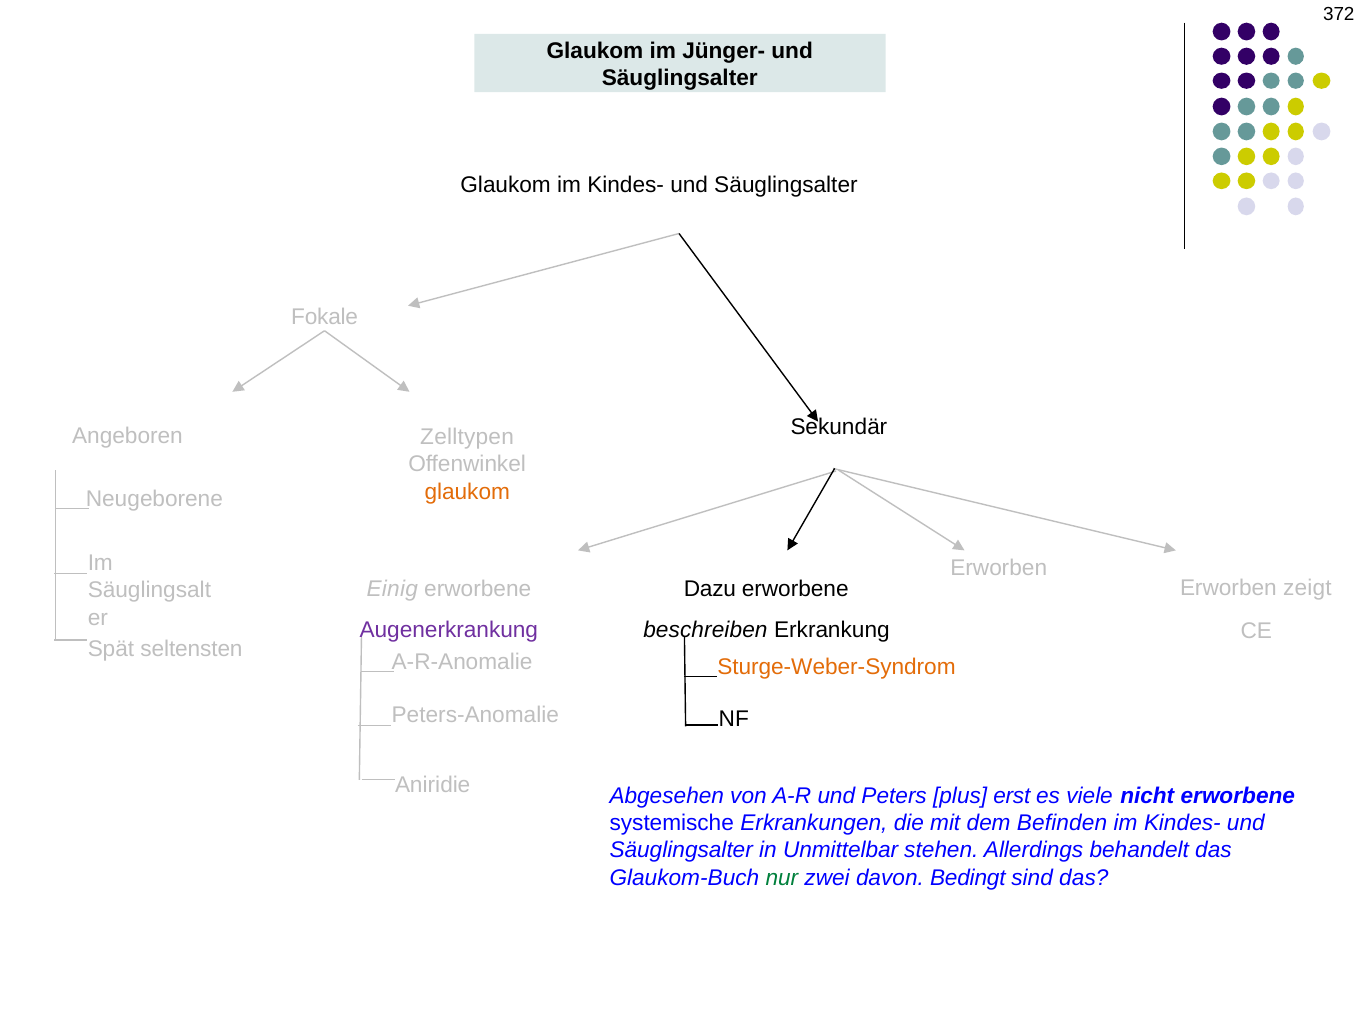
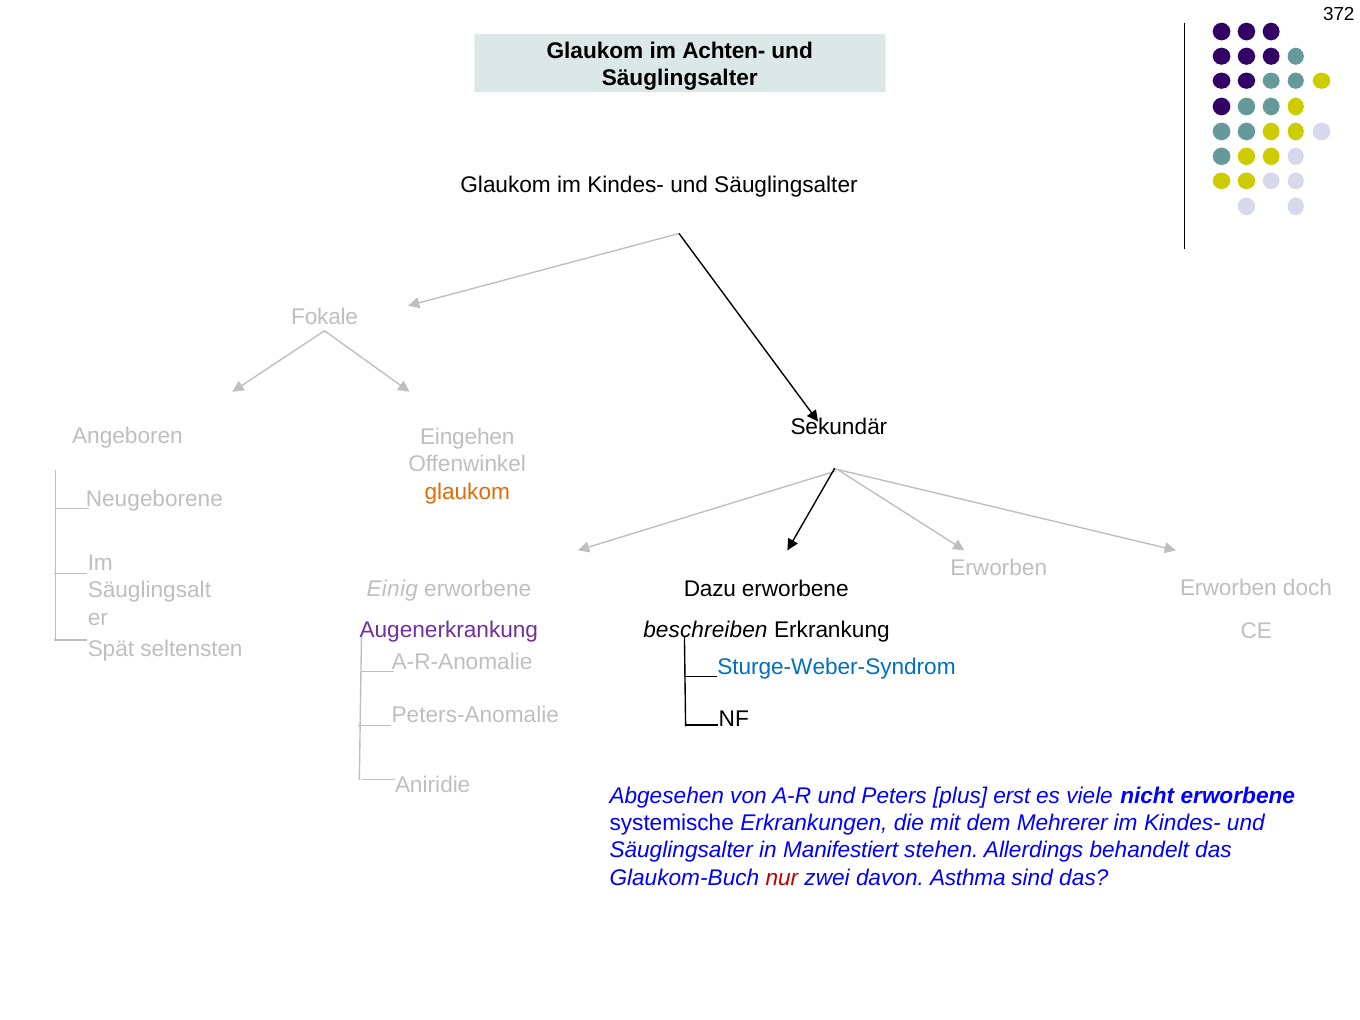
Jünger-: Jünger- -> Achten- (724, 51)
Zelltypen: Zelltypen -> Eingehen (467, 437)
zeigt: zeigt -> doch (1307, 588)
Sturge-Weber-Syndrom colour: orange -> blue (836, 667)
Befinden: Befinden -> Mehrerer (1062, 823)
Unmittelbar: Unmittelbar -> Manifestiert (841, 850)
nur colour: green -> red (782, 878)
Bedingt: Bedingt -> Asthma (968, 878)
